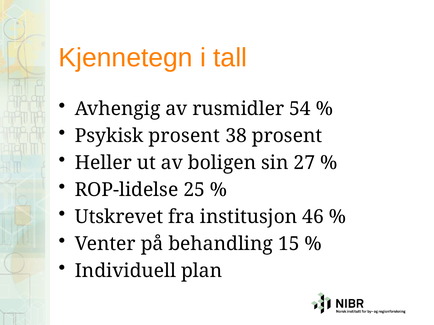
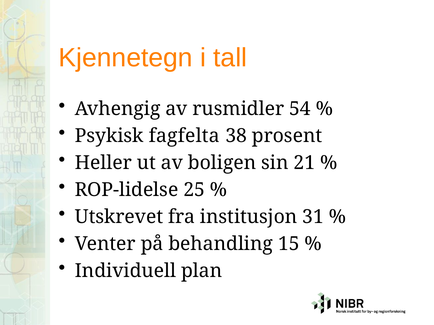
Psykisk prosent: prosent -> fagfelta (184, 136)
27: 27 -> 21 (304, 163)
46: 46 -> 31 (313, 217)
